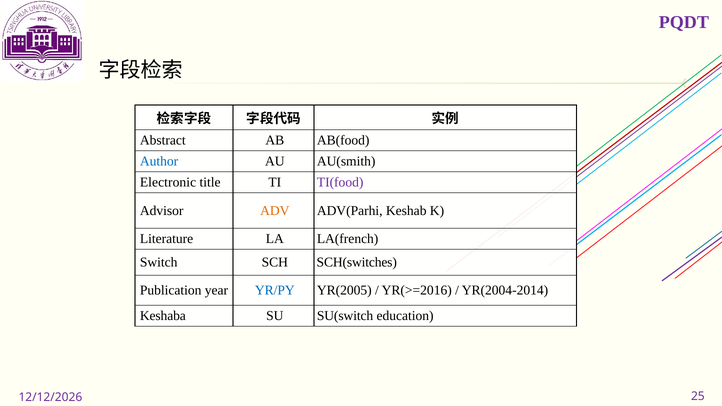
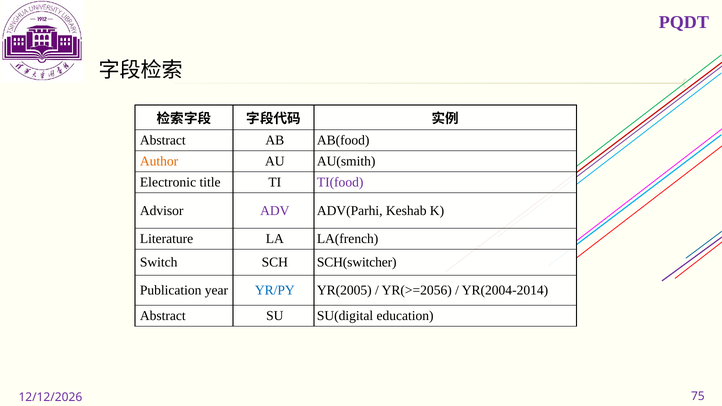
Author colour: blue -> orange (159, 161)
ADV colour: orange -> purple (275, 211)
SCH(switches: SCH(switches -> SCH(switcher (357, 263)
YR(>=2016: YR(>=2016 -> YR(>=2056 (417, 290)
Keshaba: Keshaba -> Abstract (163, 316)
SU(switch: SU(switch -> SU(digital (345, 316)
25: 25 -> 75 (698, 397)
